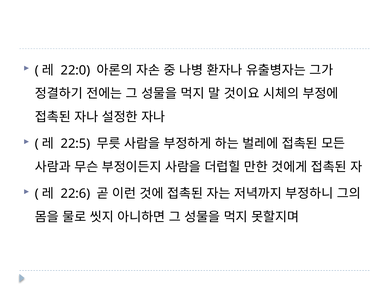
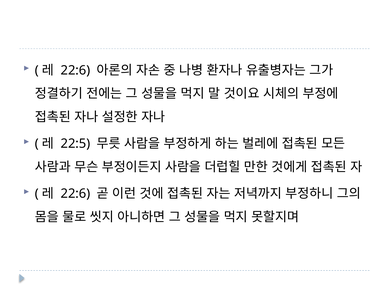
22:0: 22:0 -> 22:6 (75, 70)
